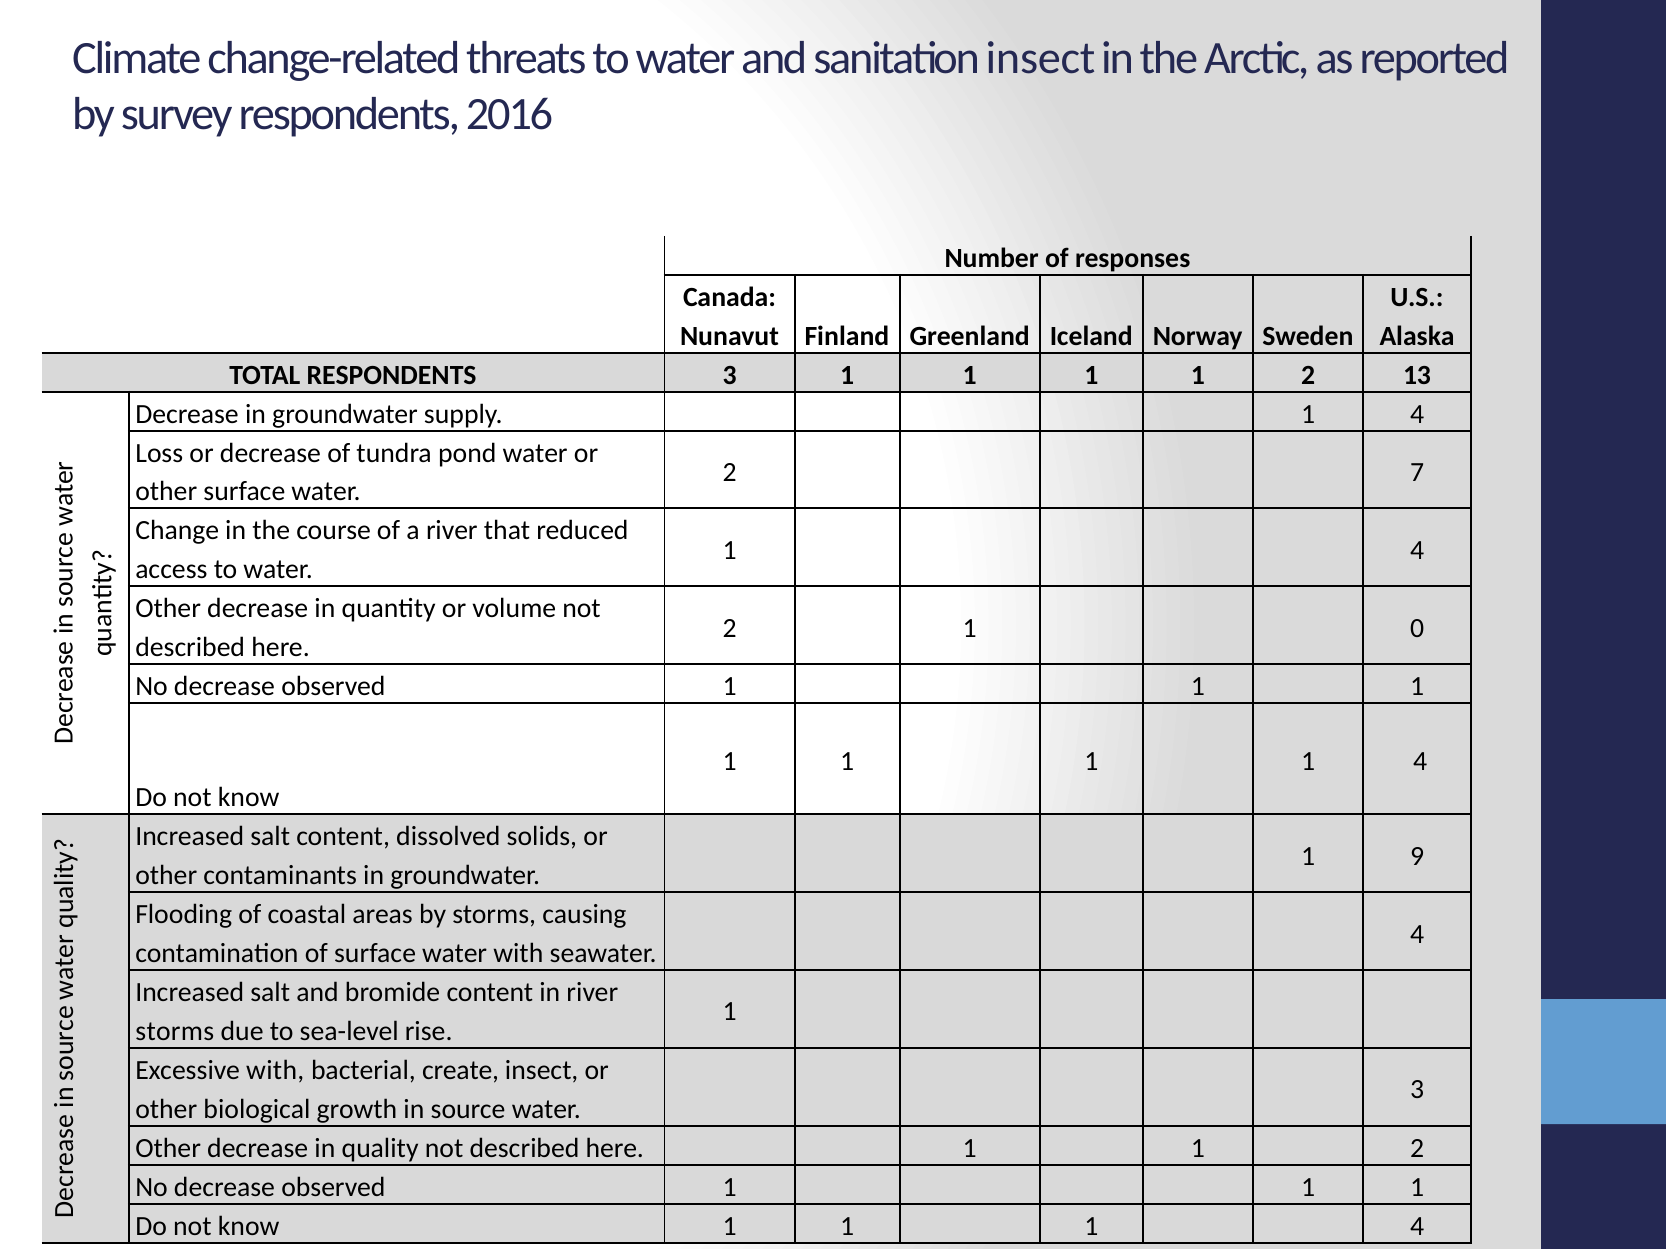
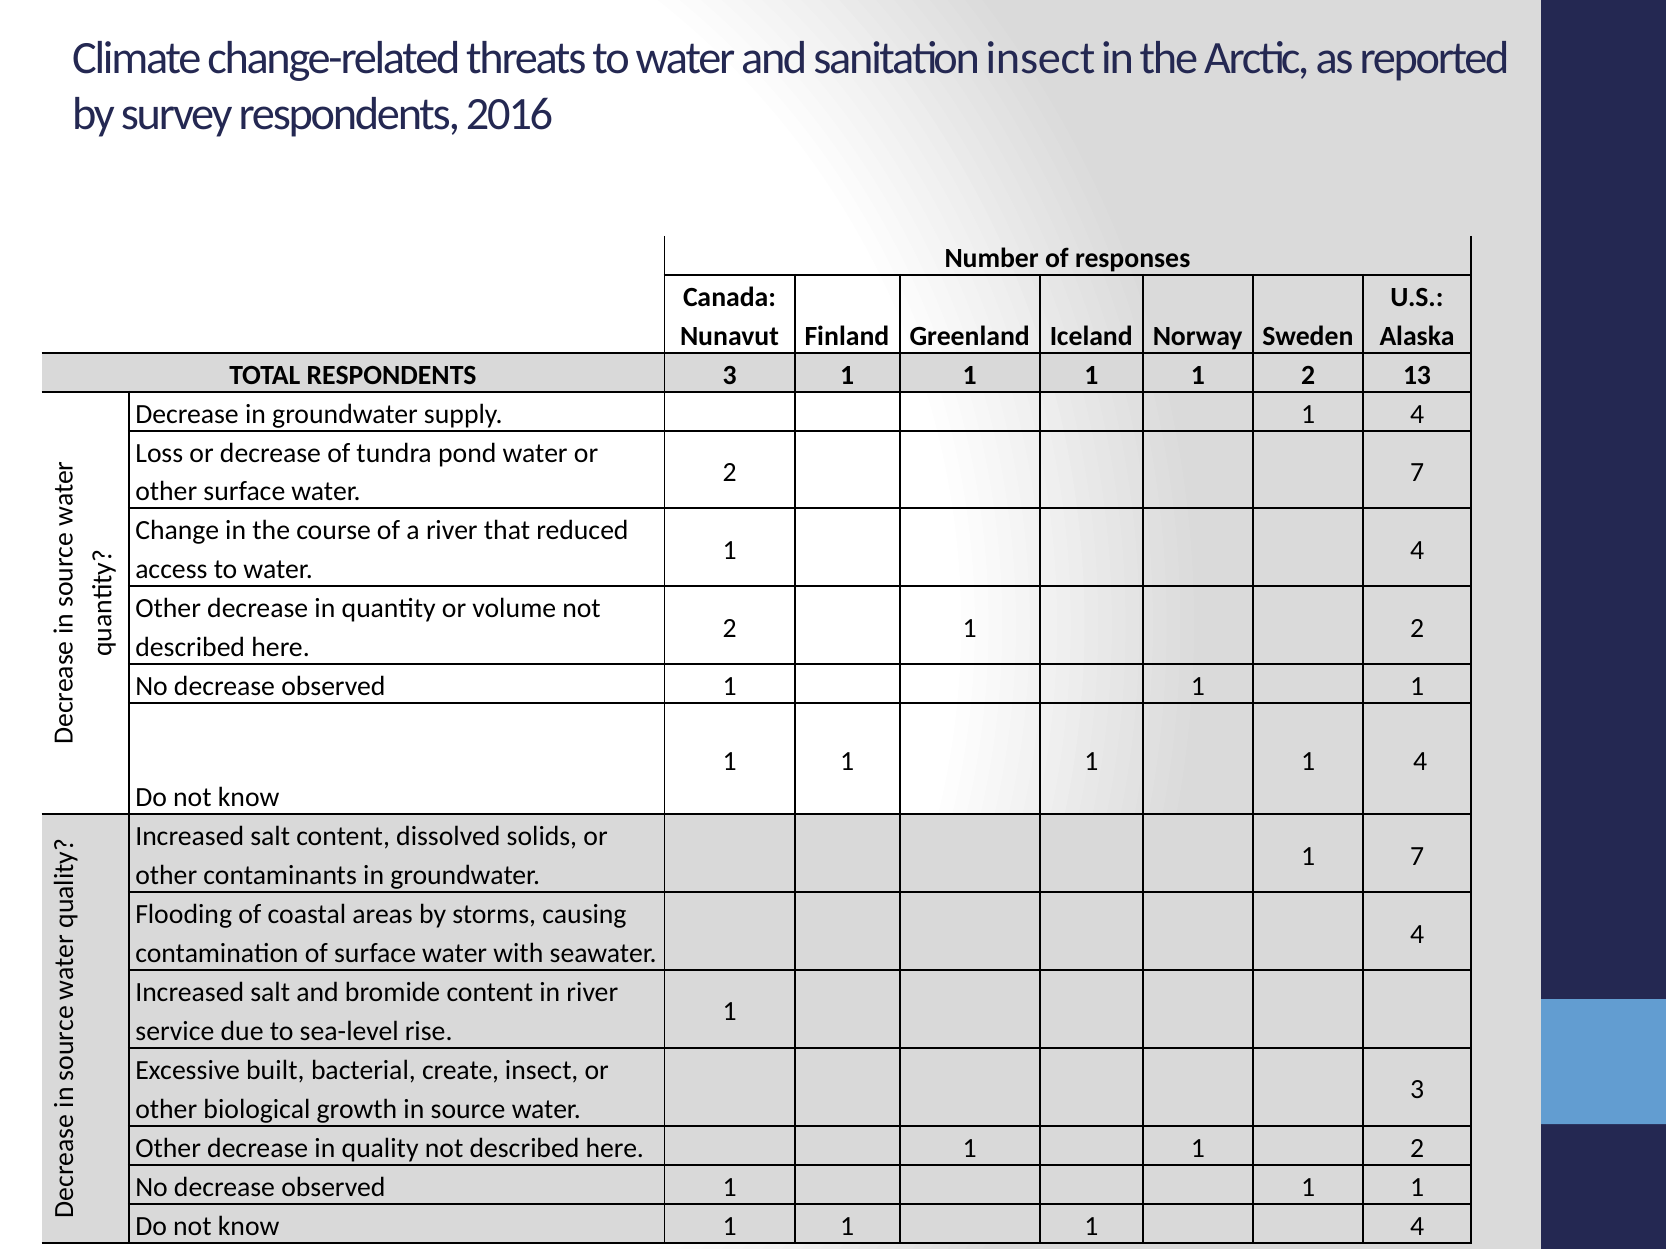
2 1 0: 0 -> 2 (1417, 628)
1 9: 9 -> 7 (1417, 857)
storms: storms -> service (175, 1032)
Excessive with: with -> built (275, 1071)
